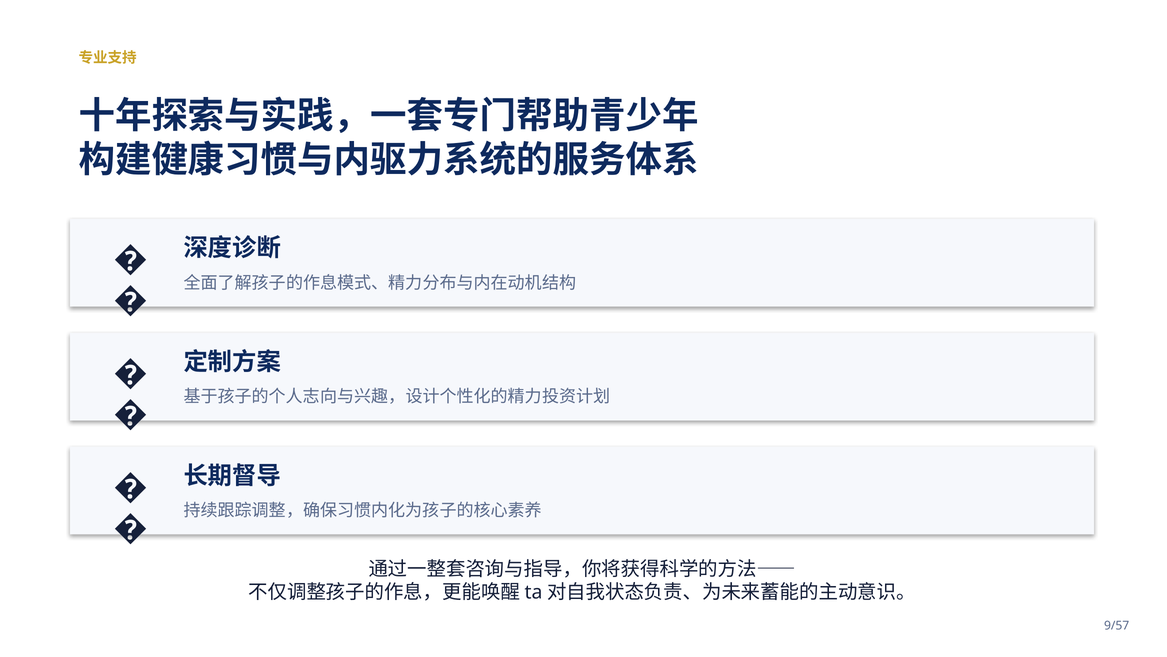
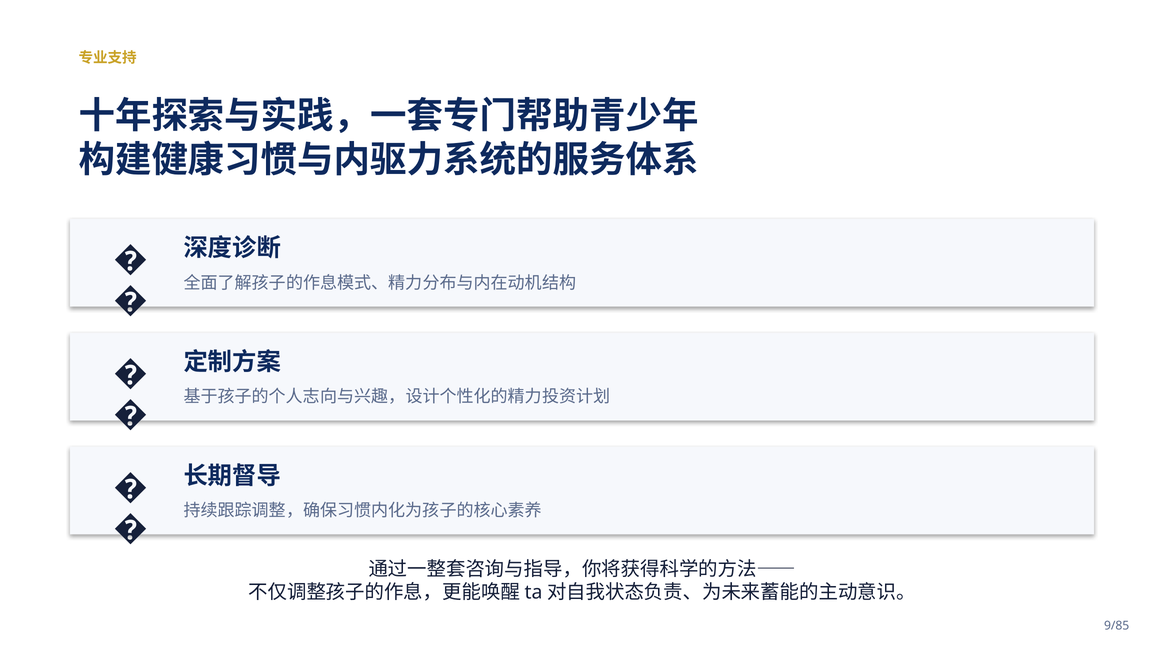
9/57: 9/57 -> 9/85 (1117, 625)
